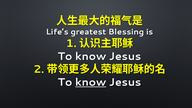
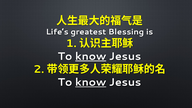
know underline: none -> present (91, 56)
